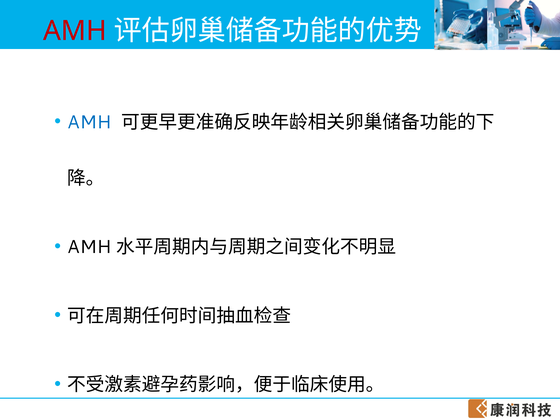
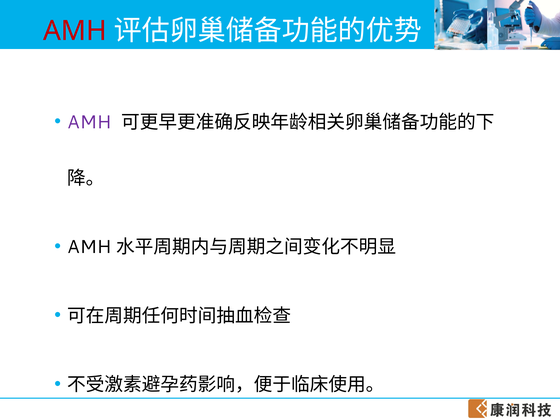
AMH colour: blue -> purple (89, 122)
